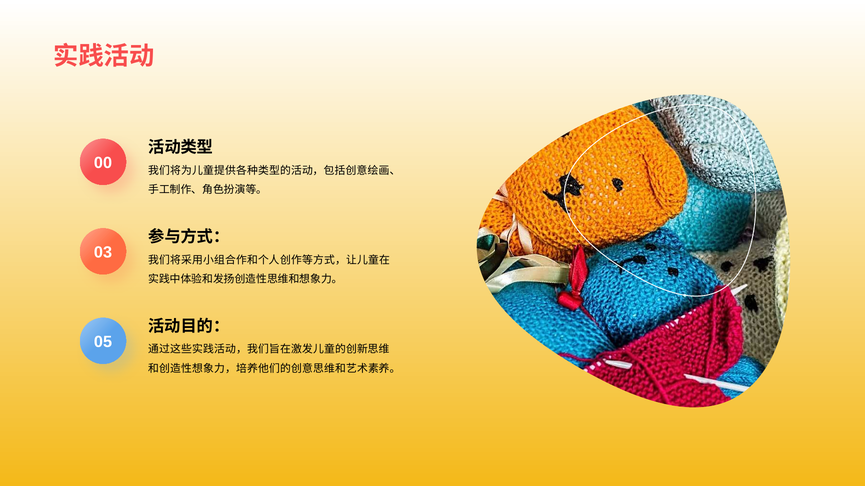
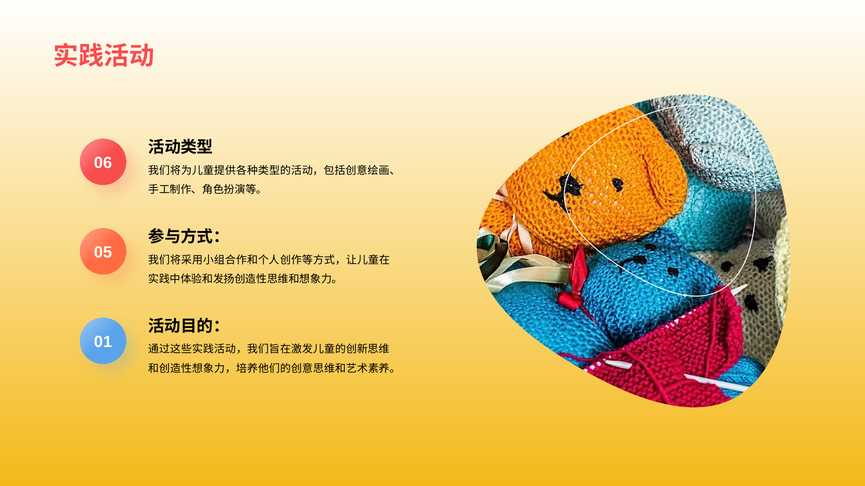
0 0: 0 -> 6 (108, 163)
3: 3 -> 5 (108, 253)
5: 5 -> 1 (108, 342)
